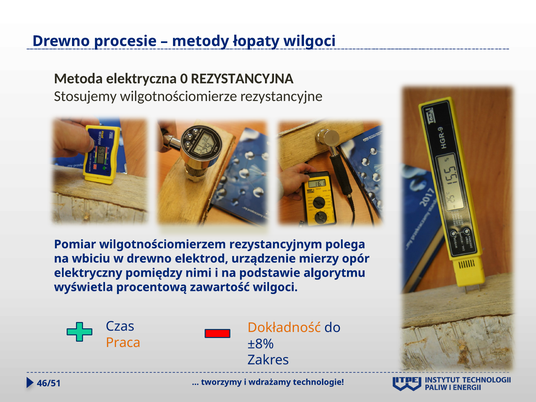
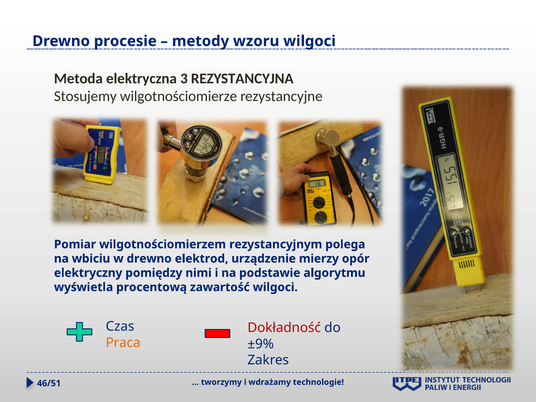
łopaty: łopaty -> wzoru (256, 41)
0: 0 -> 3 (184, 79)
Dokładność colour: orange -> red (284, 328)
±8%: ±8% -> ±9% (261, 344)
